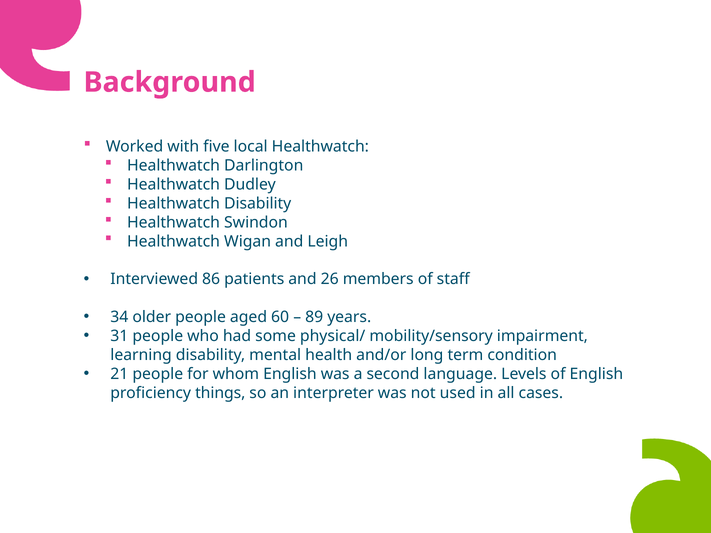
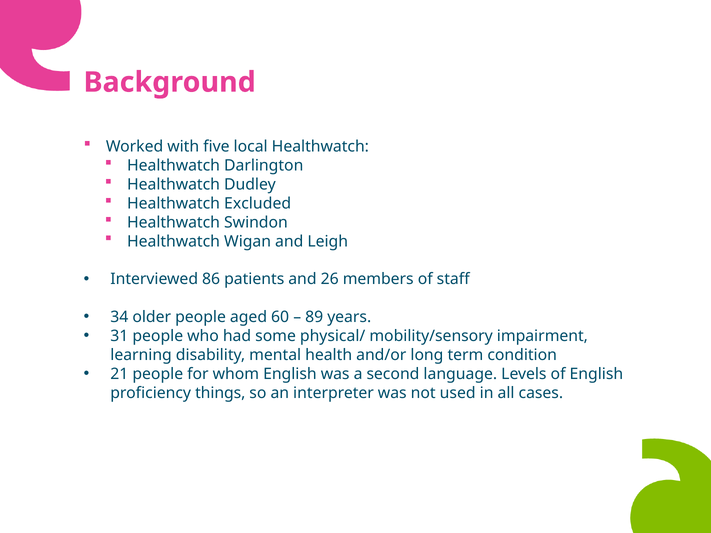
Healthwatch Disability: Disability -> Excluded (258, 204)
